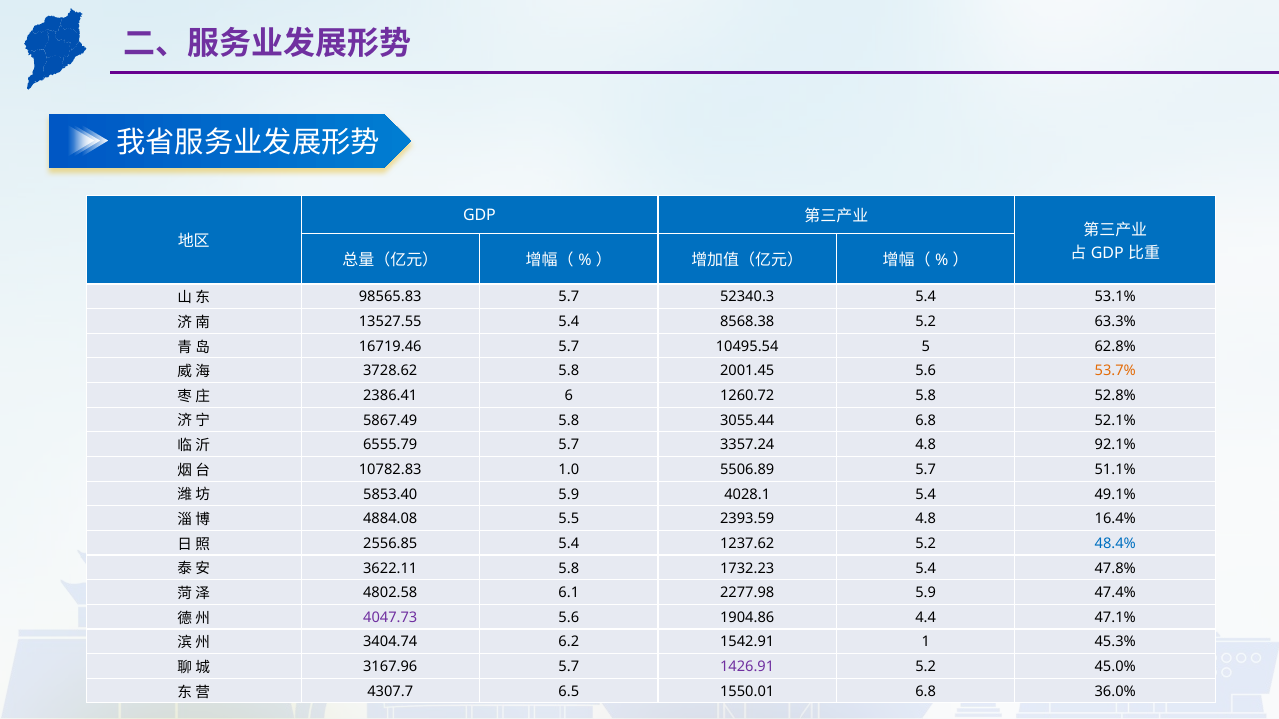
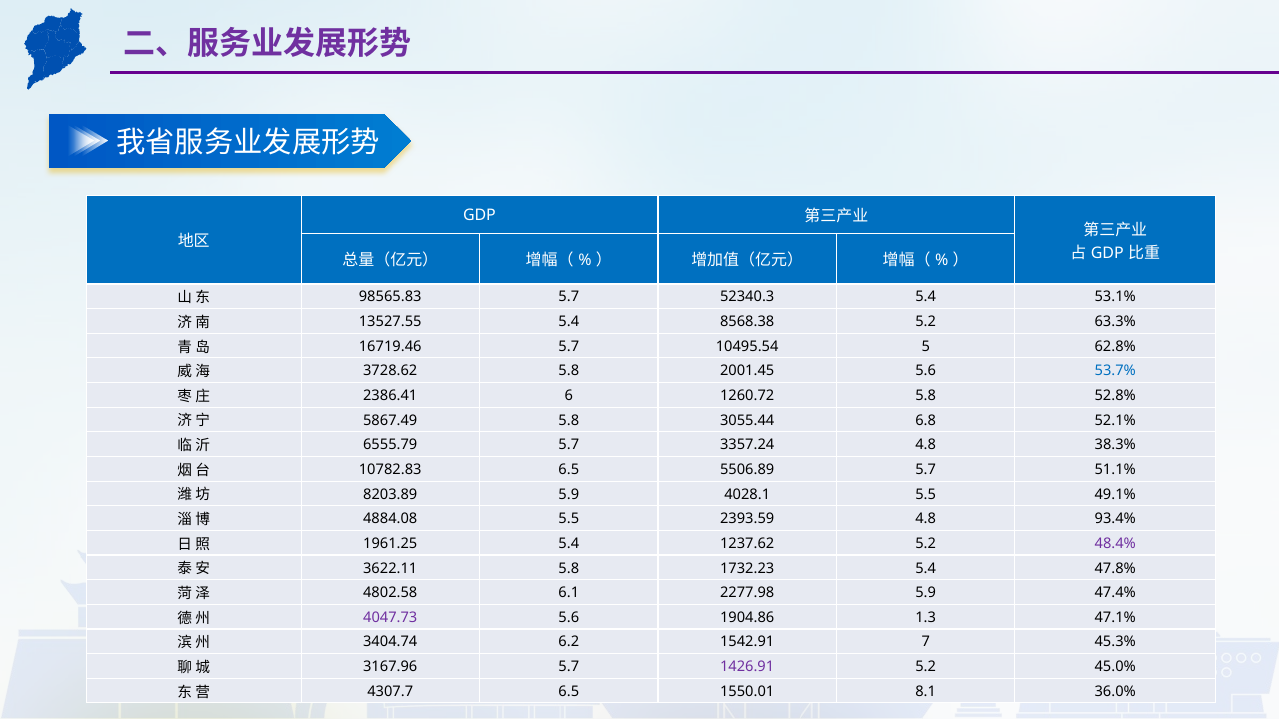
53.7% colour: orange -> blue (1115, 371)
92.1%: 92.1% -> 38.3% (1115, 445)
10782.83 1.0: 1.0 -> 6.5 (569, 470)
5853.40: 5853.40 -> 8203.89 (390, 495)
4028.1 5.4: 5.4 -> 5.5 (926, 495)
16.4%: 16.4% -> 93.4% (1115, 519)
2556.85: 2556.85 -> 1961.25 (390, 544)
48.4% colour: blue -> purple (1115, 544)
4.4: 4.4 -> 1.3 (926, 618)
1: 1 -> 7 (926, 643)
1550.01 6.8: 6.8 -> 8.1 (926, 692)
